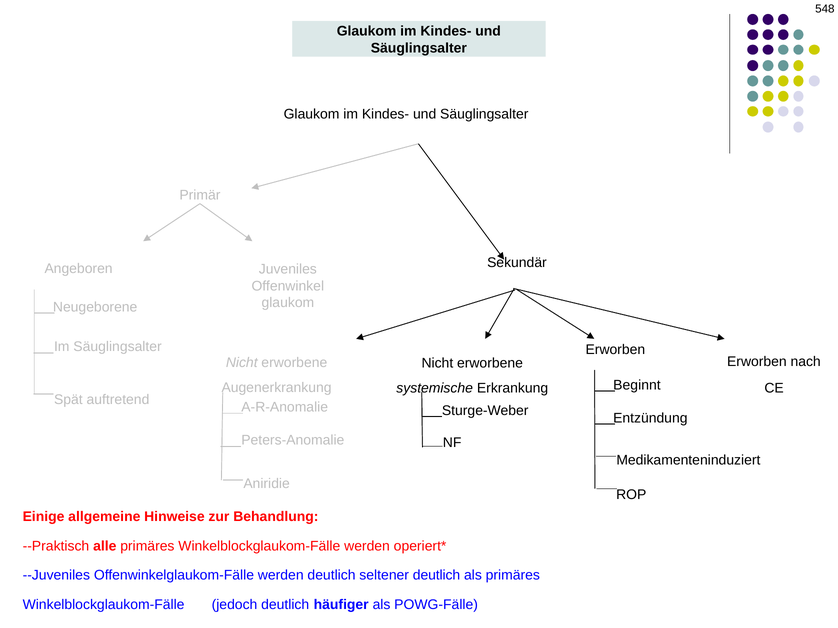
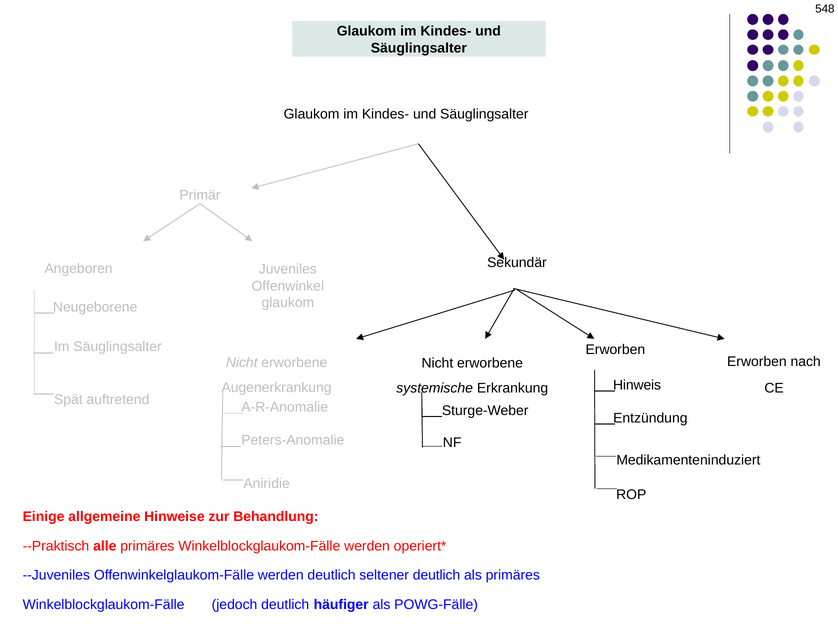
Beginnt: Beginnt -> Hinweis (637, 385)
